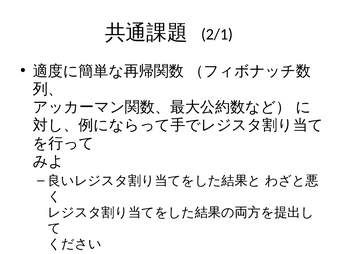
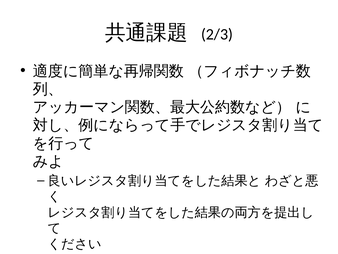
2/1: 2/1 -> 2/3 (217, 34)
